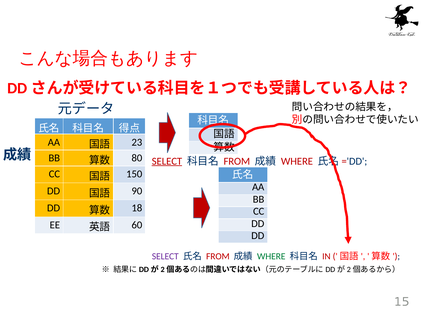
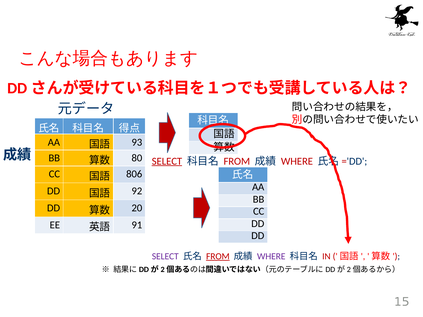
23: 23 -> 93 (137, 142)
150: 150 -> 806 (134, 174)
90: 90 -> 92 (137, 191)
18: 18 -> 20 (137, 208)
60: 60 -> 91 (137, 225)
FROM underline: none -> present (218, 256)
WHERE colour: green -> purple (271, 256)
